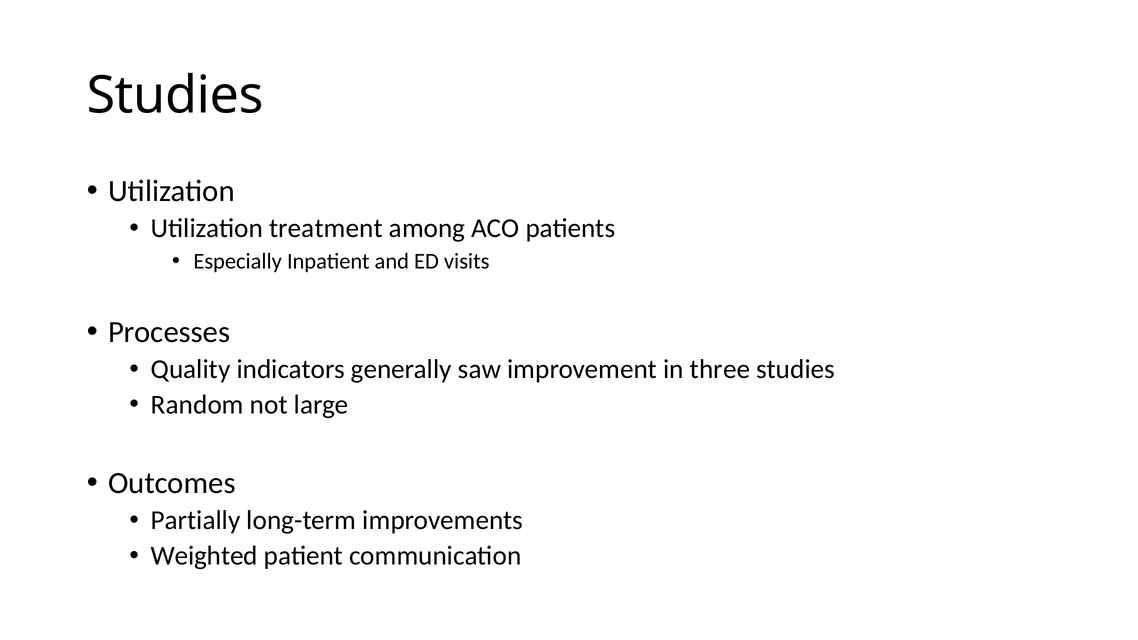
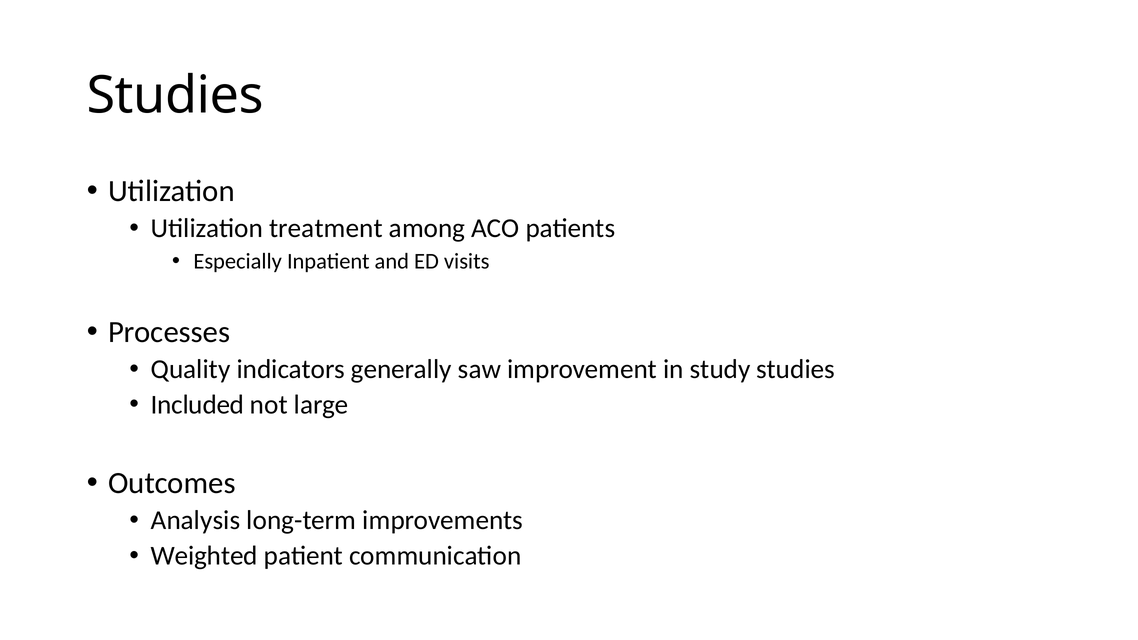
three: three -> study (720, 369)
Random: Random -> Included (197, 405)
Partially: Partially -> Analysis (196, 520)
